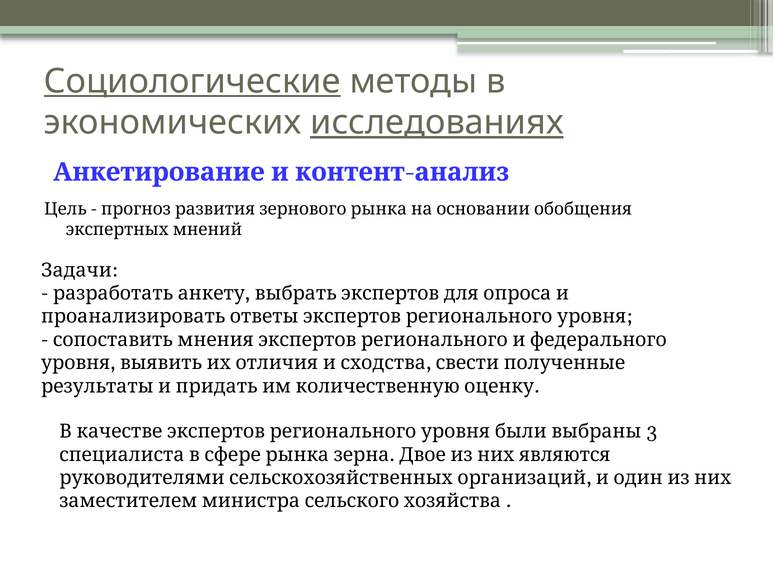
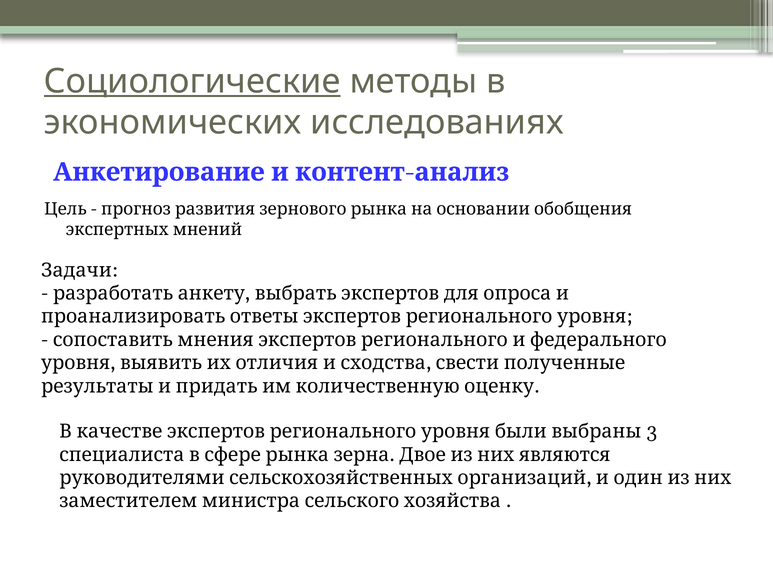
исследованиях underline: present -> none (437, 122)
